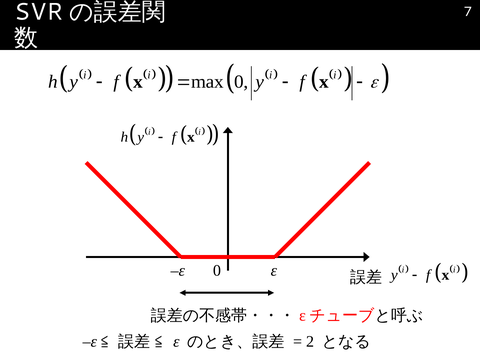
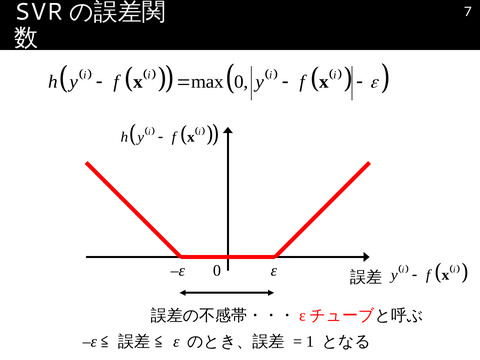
2: 2 -> 1 (310, 342)
